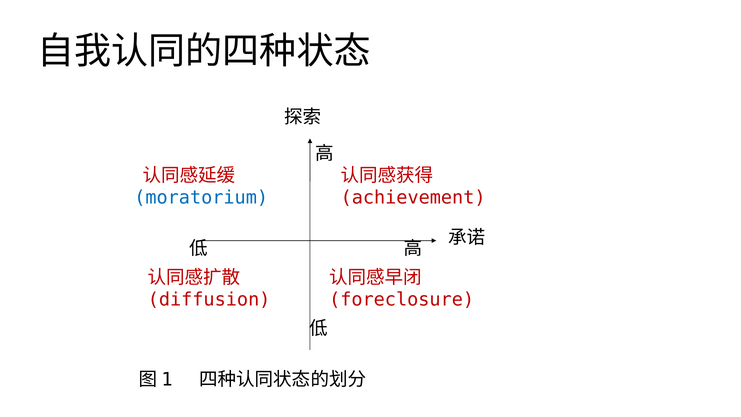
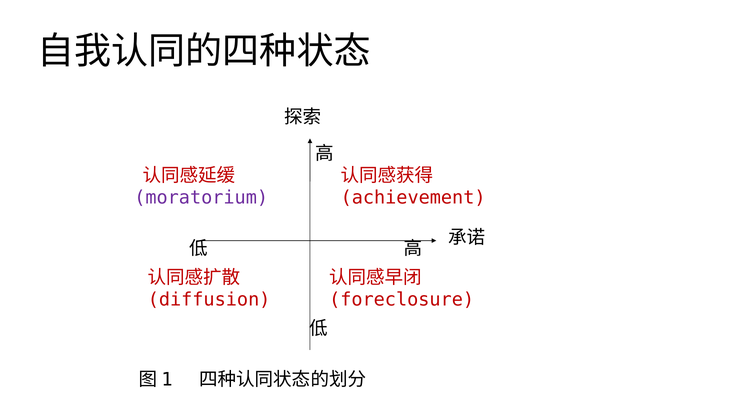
moratorium colour: blue -> purple (201, 198)
